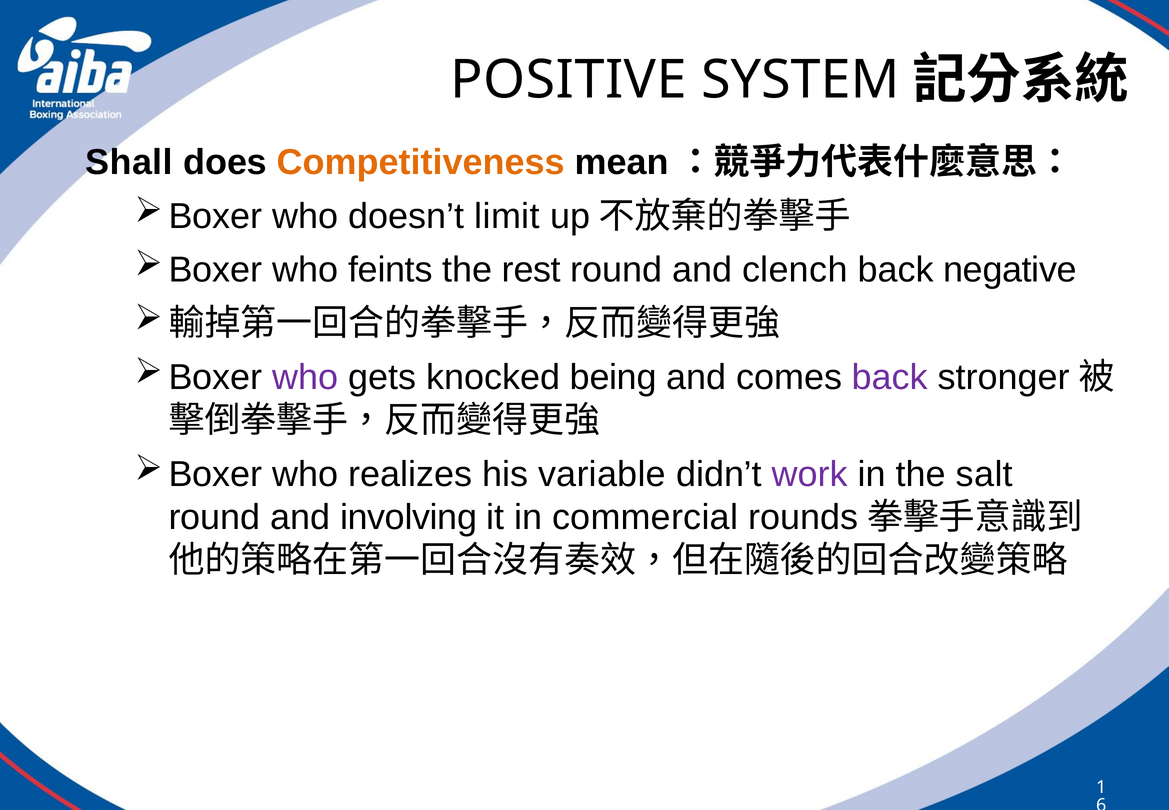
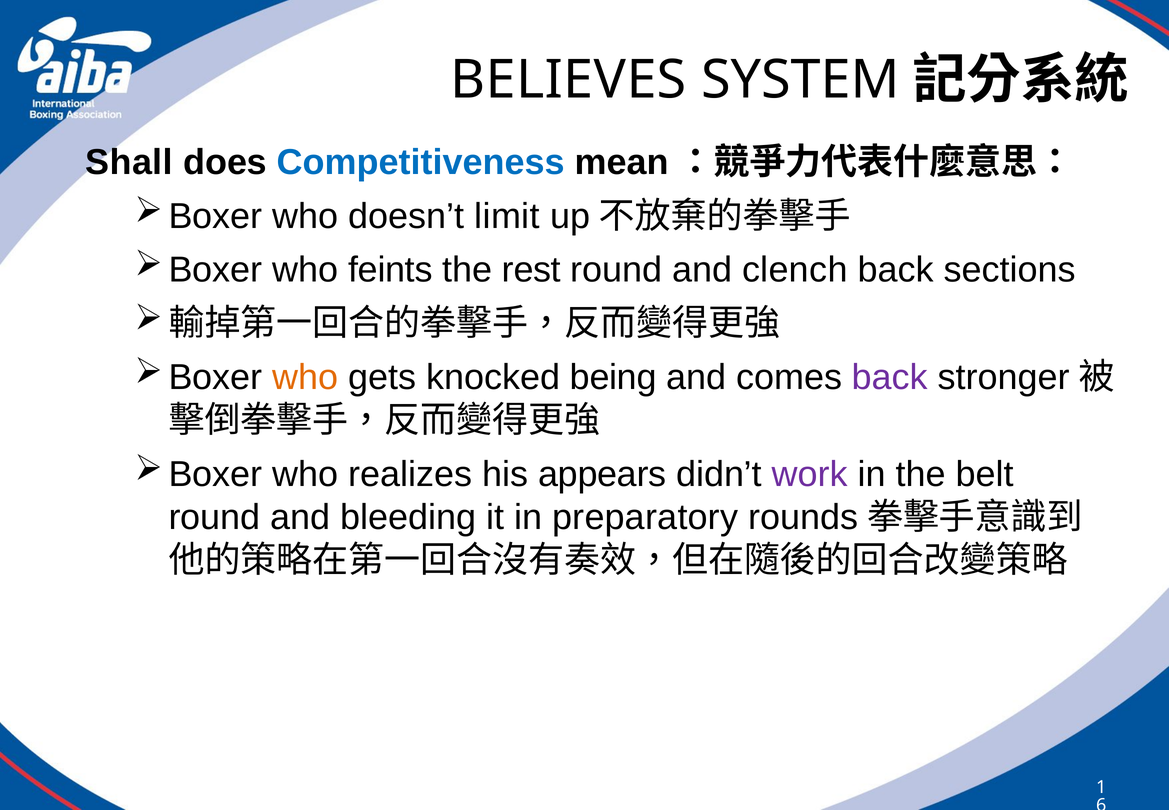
POSITIVE: POSITIVE -> BELIEVES (568, 80)
Competitiveness colour: orange -> blue (421, 162)
negative: negative -> sections (1010, 270)
who colour: purple -> orange (305, 377)
variable: variable -> appears (602, 474)
salt: salt -> belt (985, 474)
involving: involving -> bleeding (408, 517)
commercial: commercial -> preparatory (645, 517)
